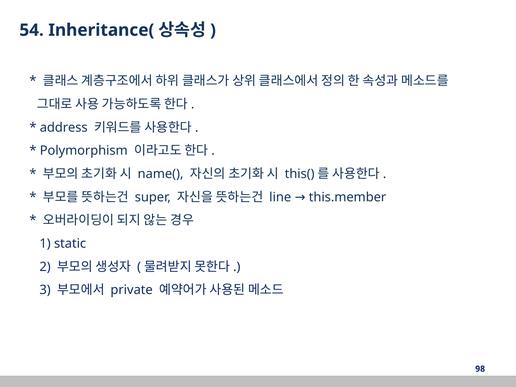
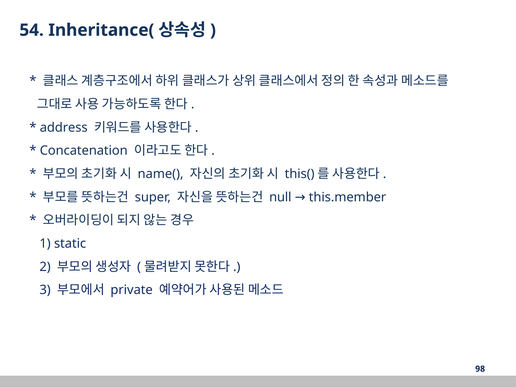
Polymorphism: Polymorphism -> Concatenation (84, 151)
line: line -> null (280, 197)
